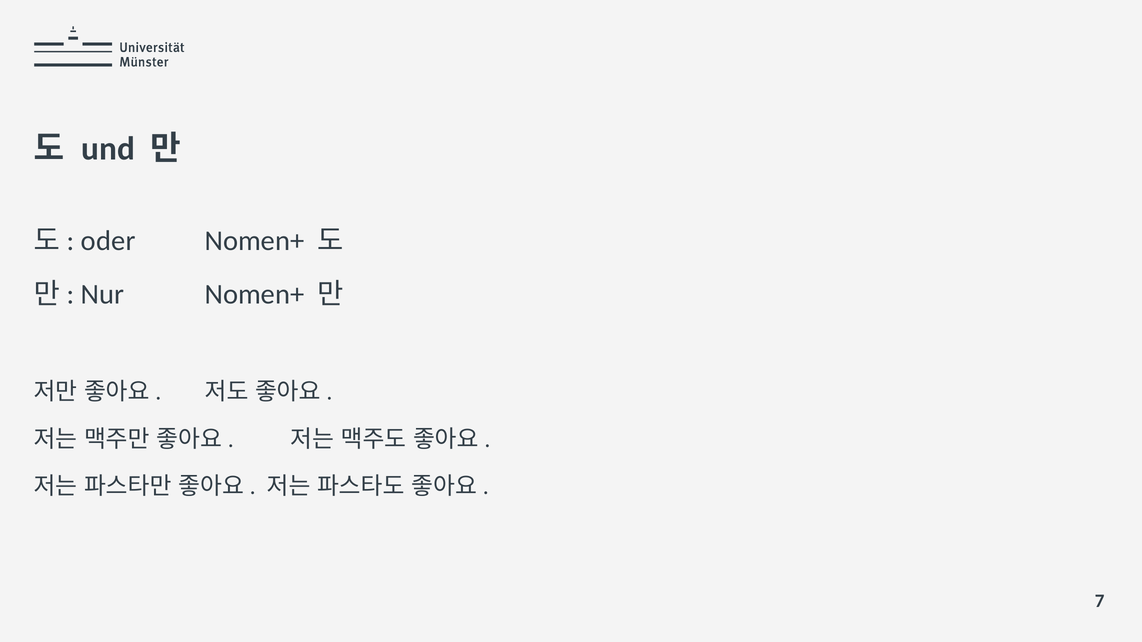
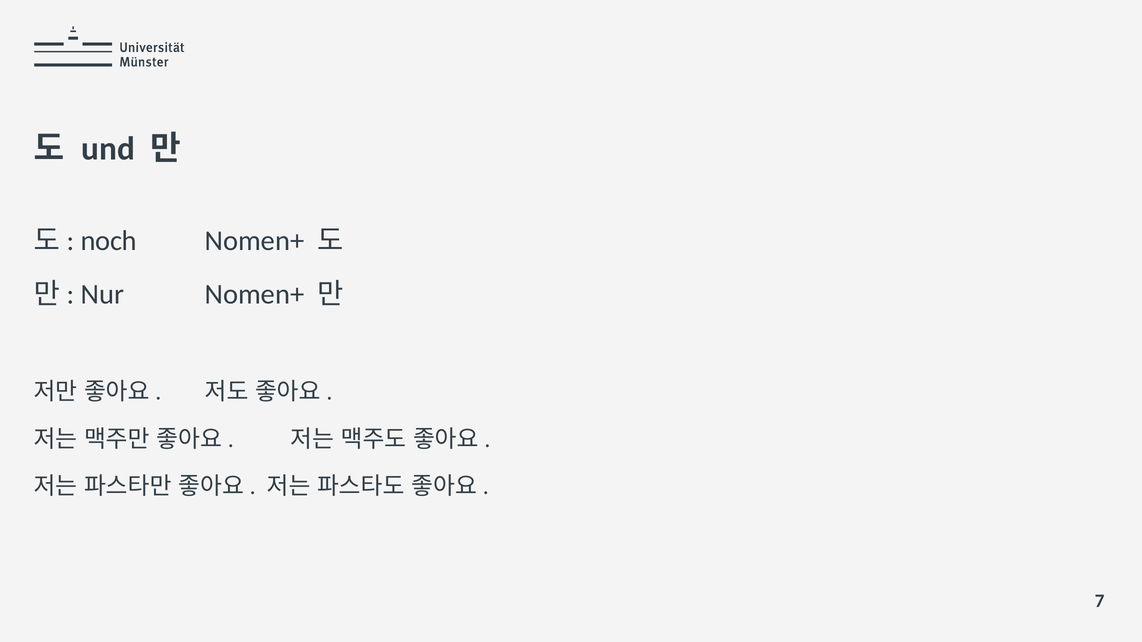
oder: oder -> noch (109, 240)
